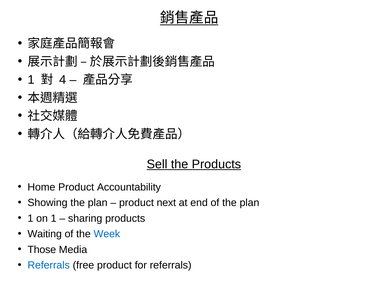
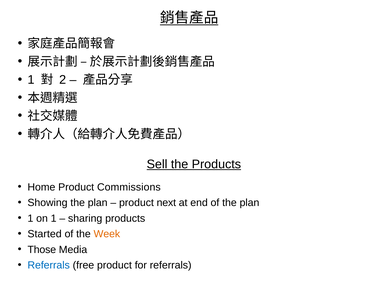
4: 4 -> 2 (63, 80)
Accountability: Accountability -> Commissions (129, 187)
Waiting: Waiting -> Started (45, 234)
Week colour: blue -> orange (107, 234)
